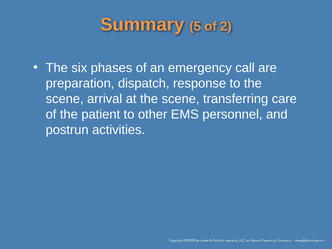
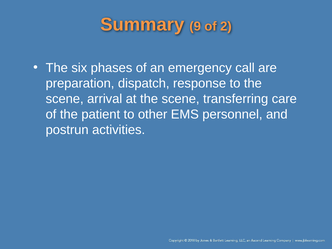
5: 5 -> 9 (195, 26)
